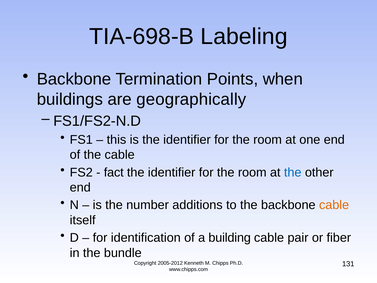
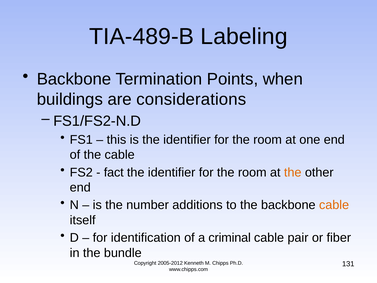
TIA-698-B: TIA-698-B -> TIA-489-B (142, 36)
geographically: geographically -> considerations (191, 99)
the colour: blue -> orange (293, 172)
building: building -> criminal (230, 238)
